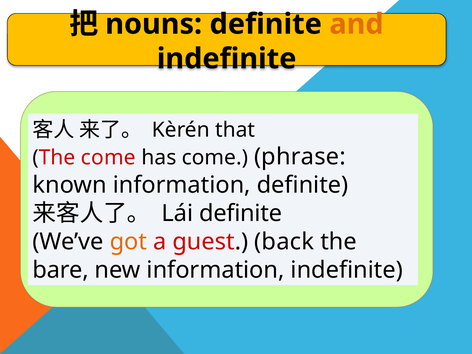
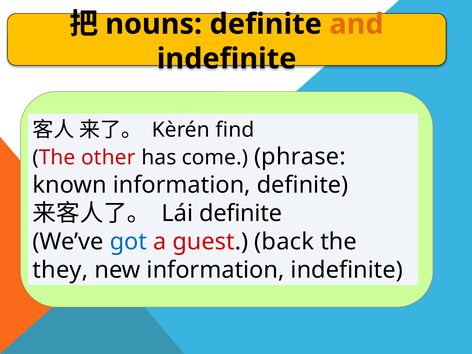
that: that -> find (235, 130)
The come: come -> other (108, 158)
got colour: orange -> blue (128, 242)
bare: bare -> they (60, 270)
